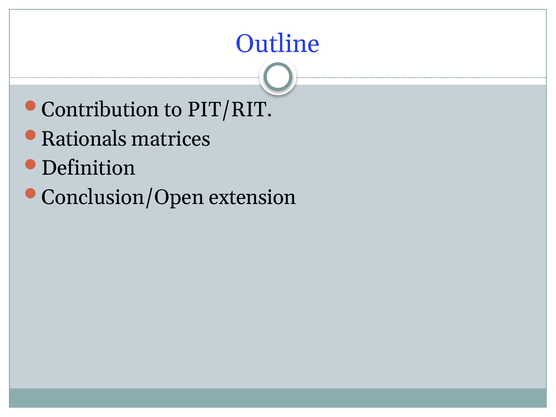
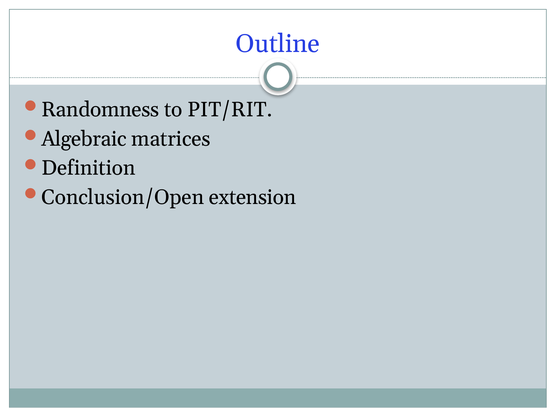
Contribution: Contribution -> Randomness (100, 110)
Rationals: Rationals -> Algebraic (84, 139)
